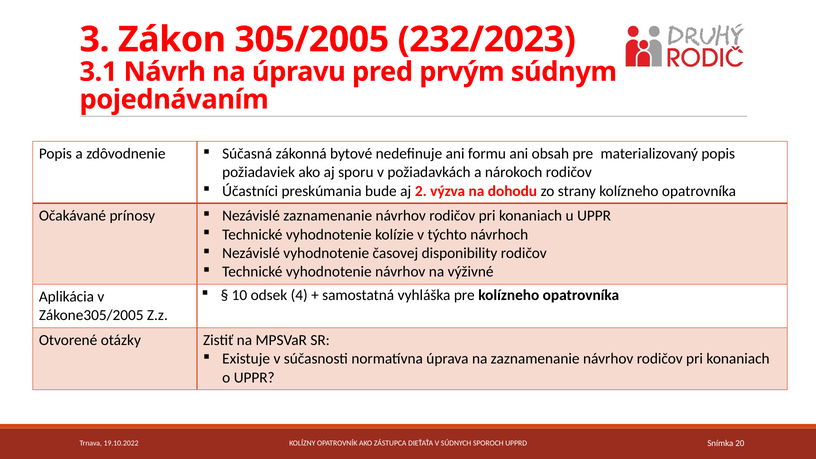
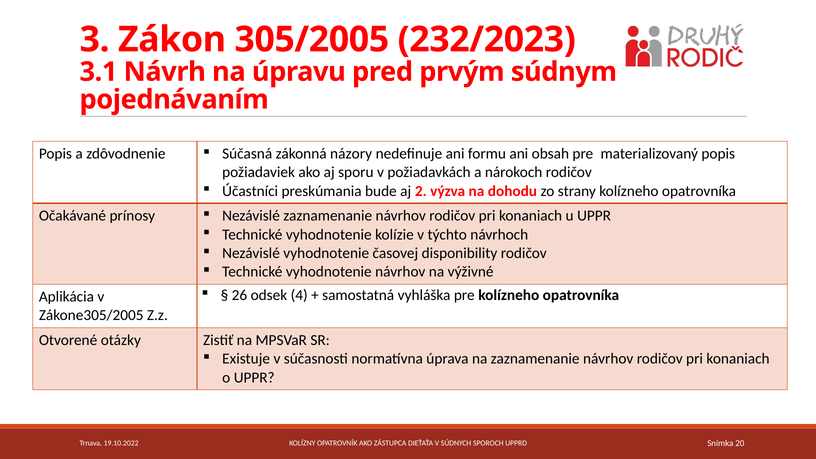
bytové: bytové -> názory (351, 154)
10: 10 -> 26 (239, 295)
